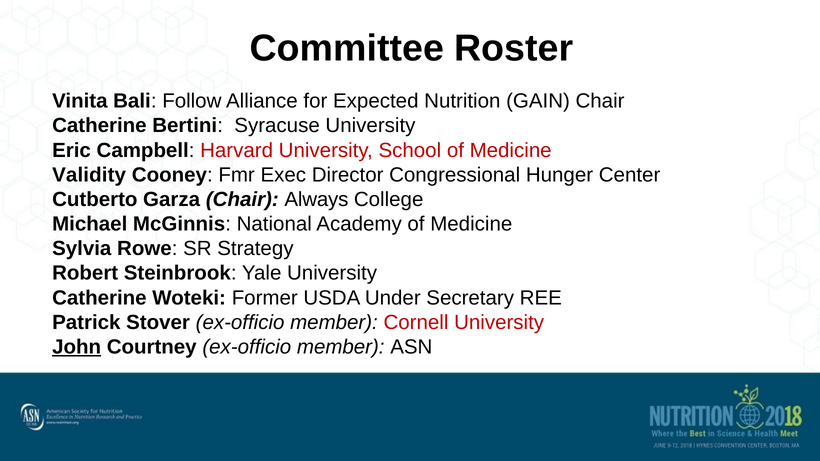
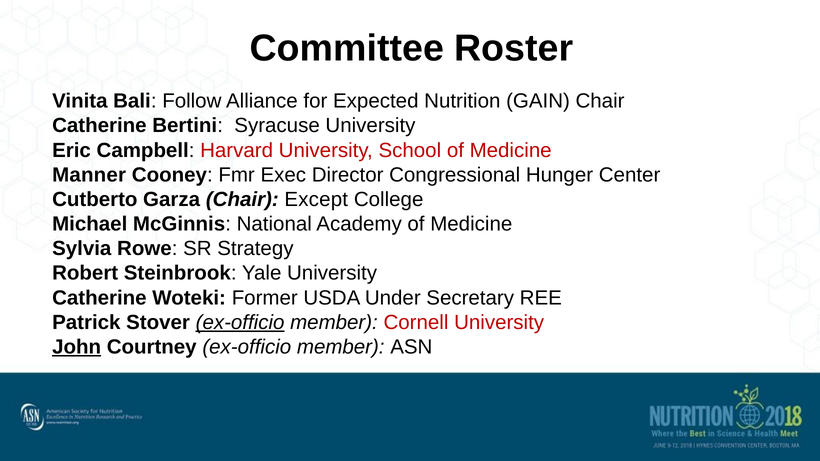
Validity: Validity -> Manner (89, 175)
Always: Always -> Except (316, 200)
ex-officio underline: none -> present (240, 323)
